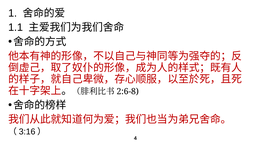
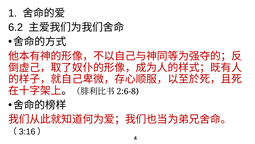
1.1: 1.1 -> 6.2 (16, 27)
